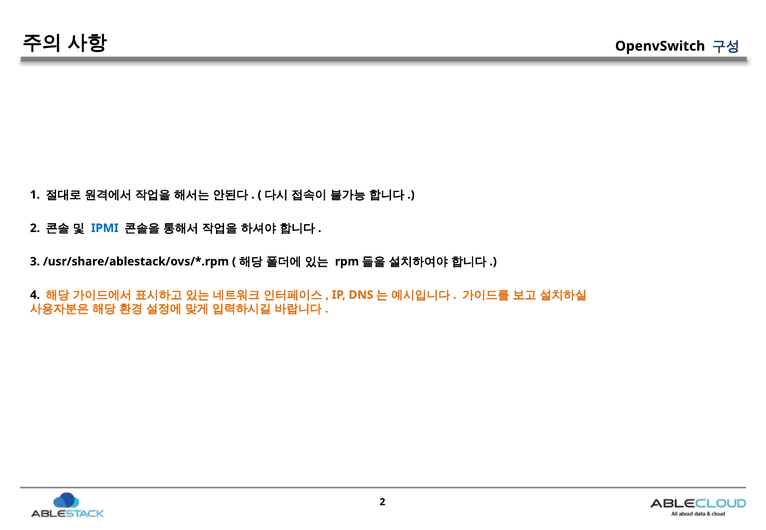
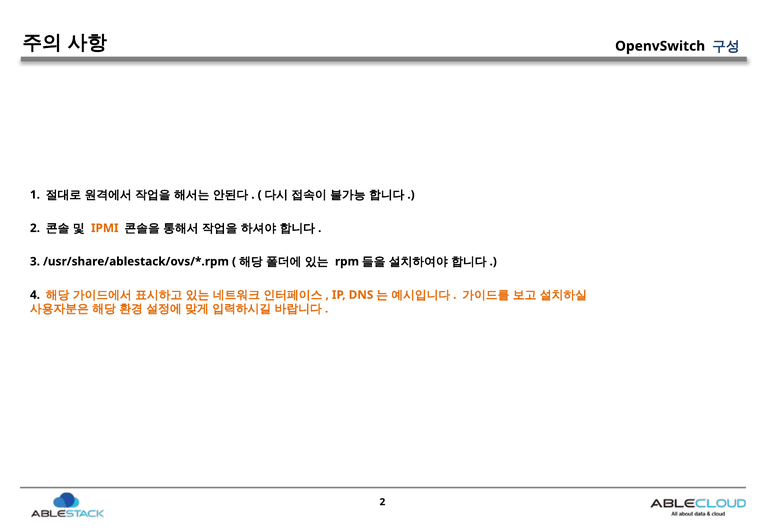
IPMI colour: blue -> orange (105, 228)
